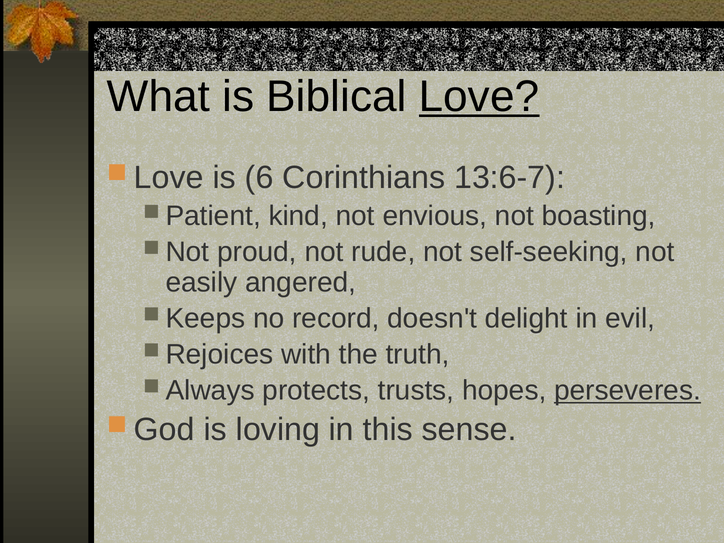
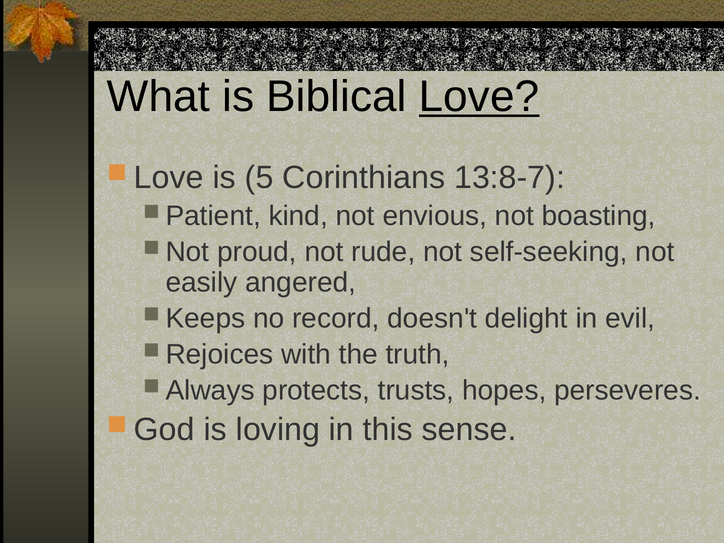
6: 6 -> 5 (259, 178)
13:6-7: 13:6-7 -> 13:8-7 (510, 178)
perseveres underline: present -> none (628, 391)
